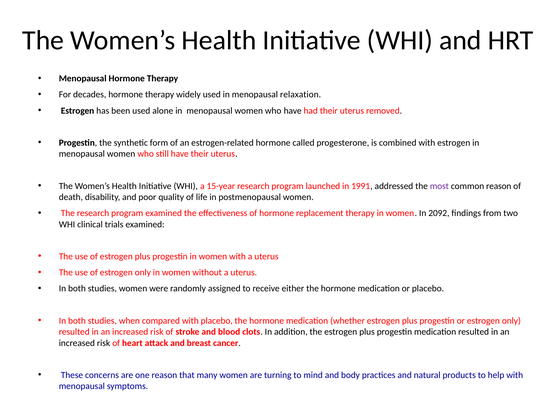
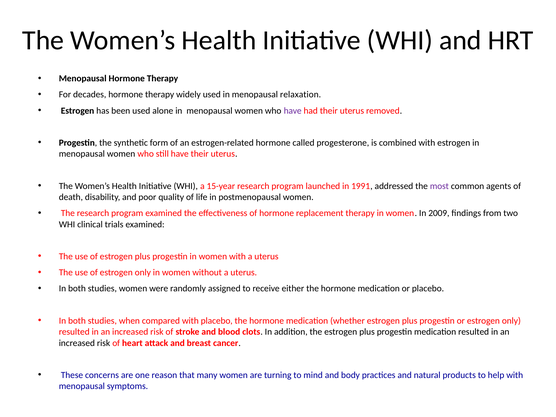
have colour: black -> purple (293, 111)
common reason: reason -> agents (499, 186)
2092: 2092 -> 2009 (439, 213)
